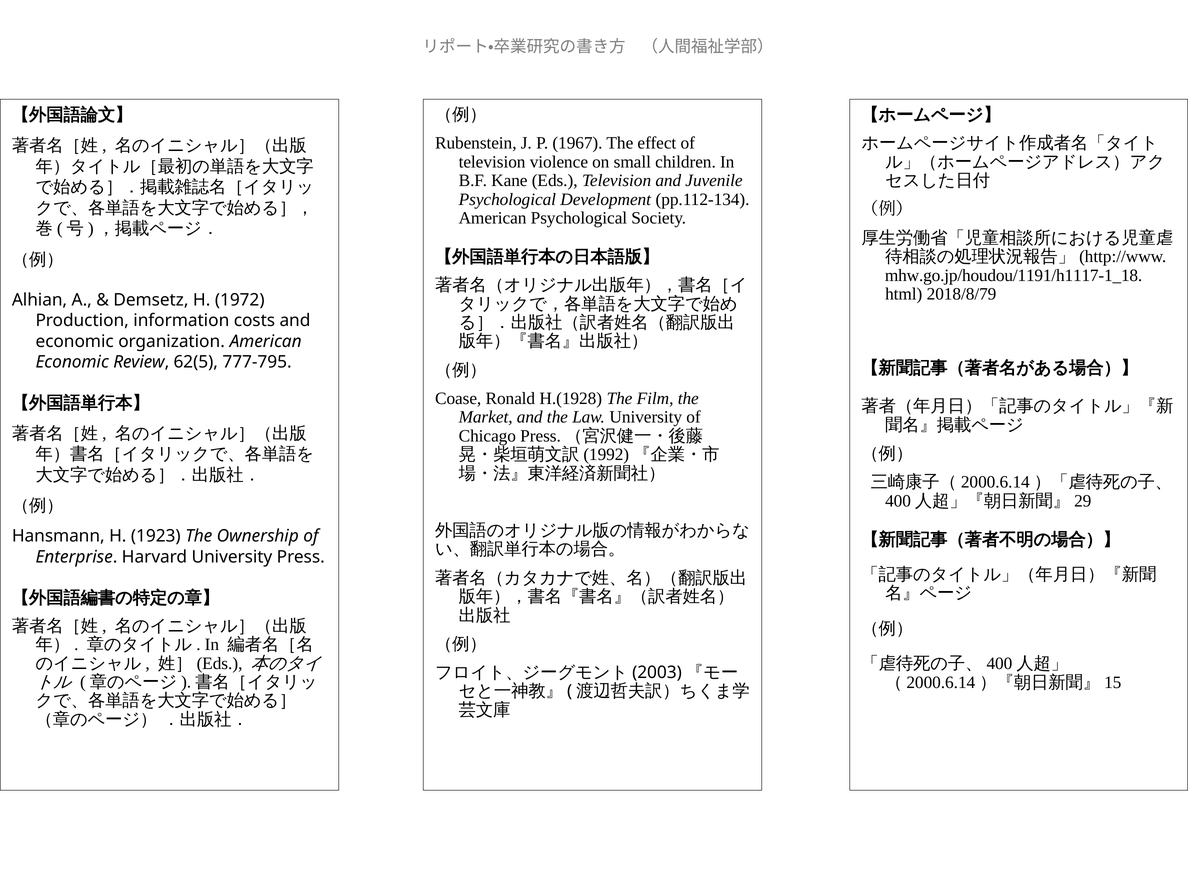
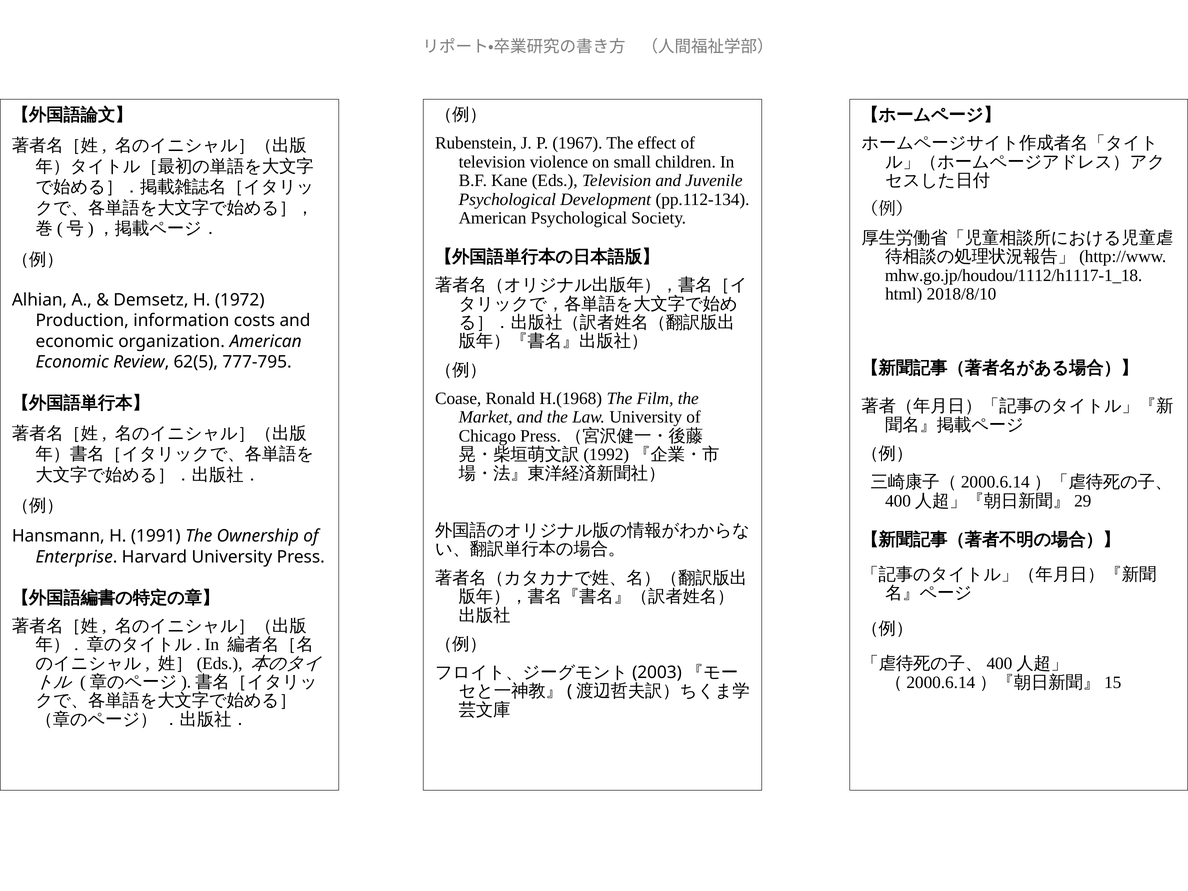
mhw.go.jp/houdou/1191/h1117-1_18: mhw.go.jp/houdou/1191/h1117-1_18 -> mhw.go.jp/houdou/1112/h1117-1_18 (1014, 275)
2018/8/79: 2018/8/79 -> 2018/8/10 (962, 294)
H.(1928: H.(1928 -> H.(1968 (571, 399)
1923: 1923 -> 1991 (156, 536)
